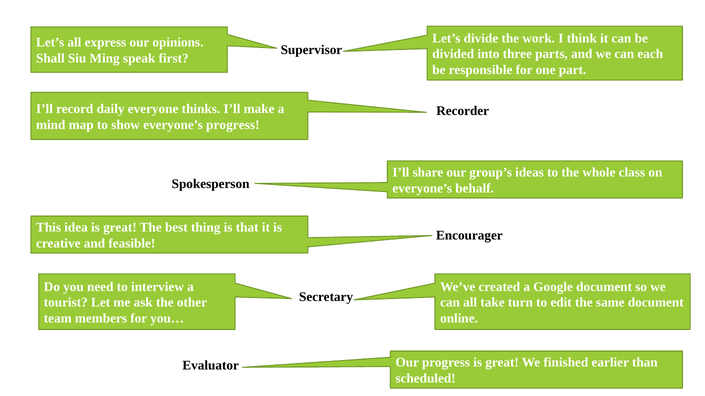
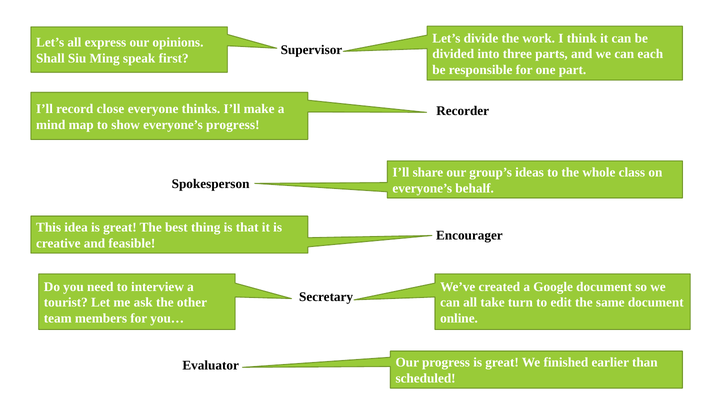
daily: daily -> close (111, 109)
